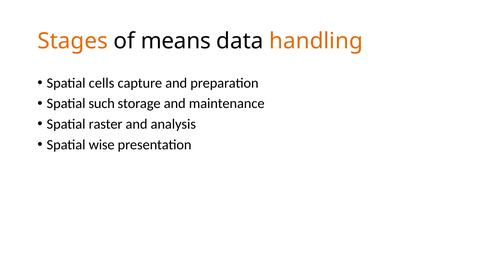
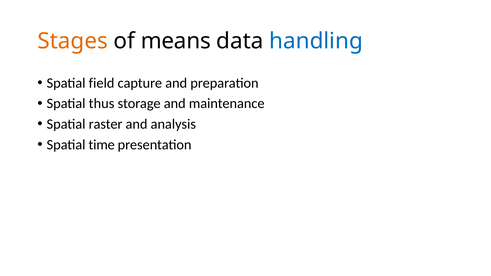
handling colour: orange -> blue (316, 41)
cells: cells -> field (102, 83)
such: such -> thus (102, 104)
wise: wise -> time (102, 145)
